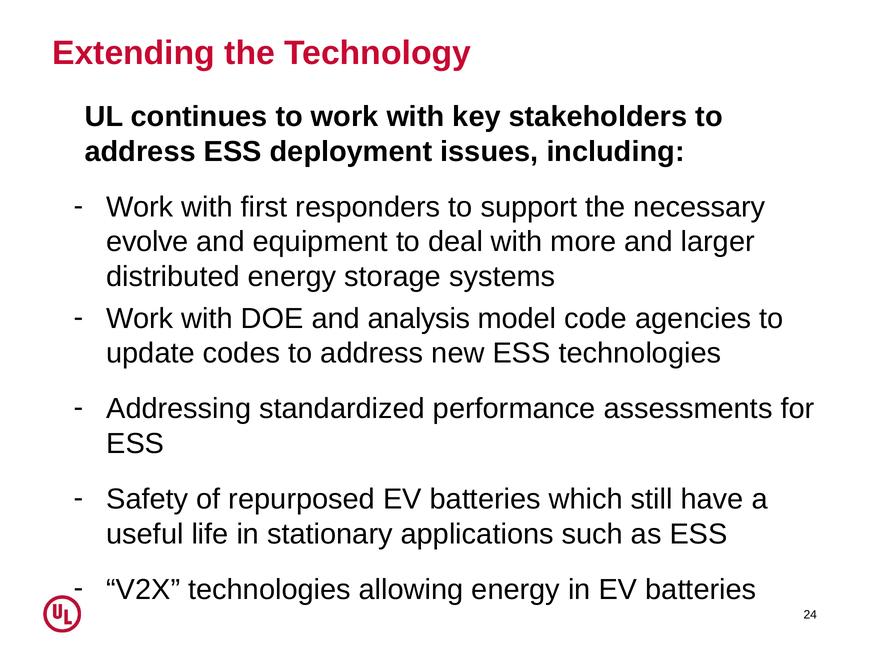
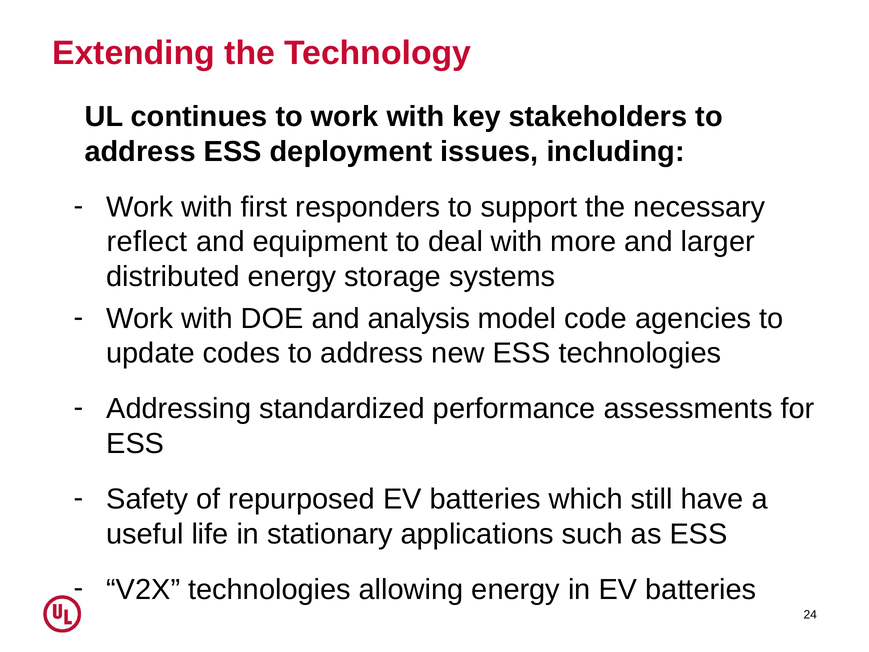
evolve: evolve -> reflect (147, 242)
